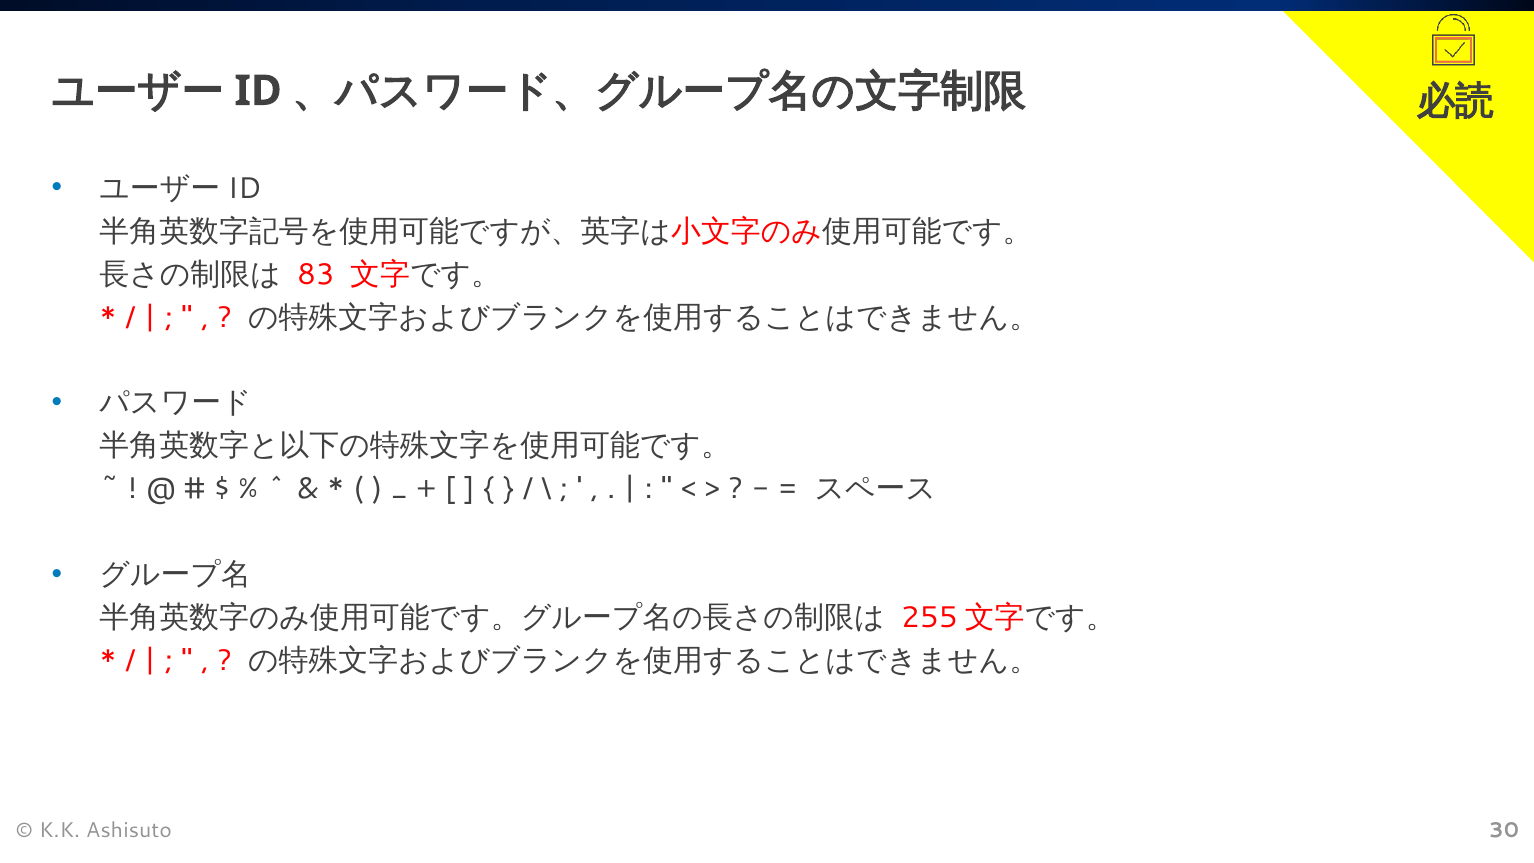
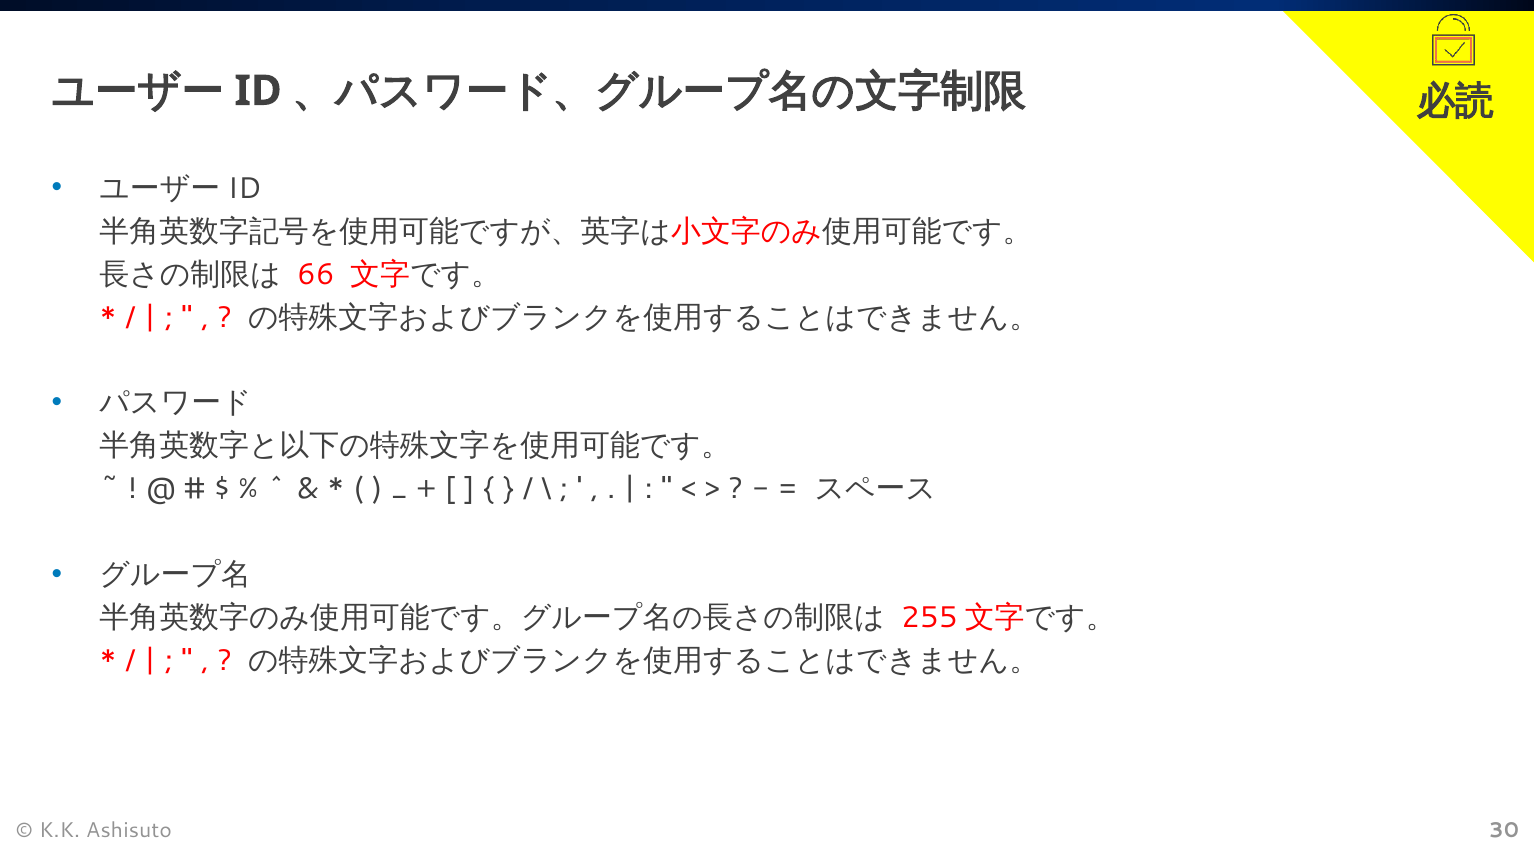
83: 83 -> 66 (316, 274)
